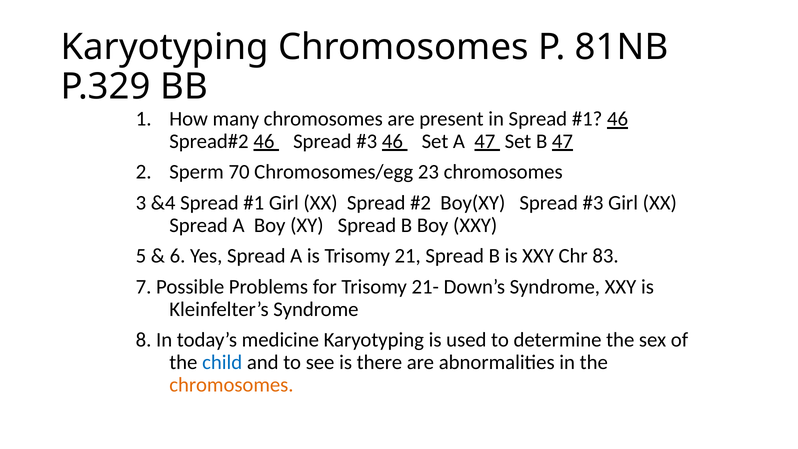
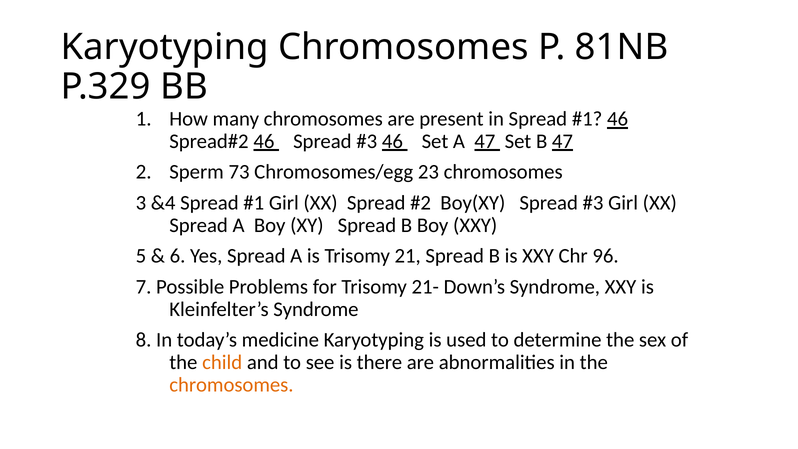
70: 70 -> 73 (239, 172)
83: 83 -> 96 (606, 256)
child colour: blue -> orange (222, 362)
